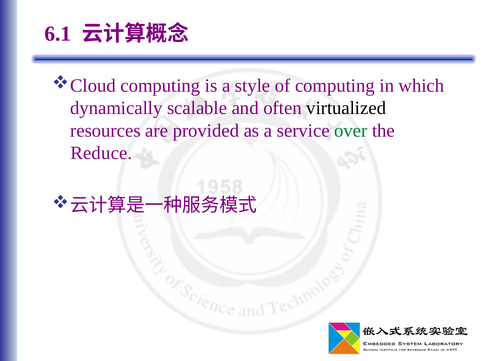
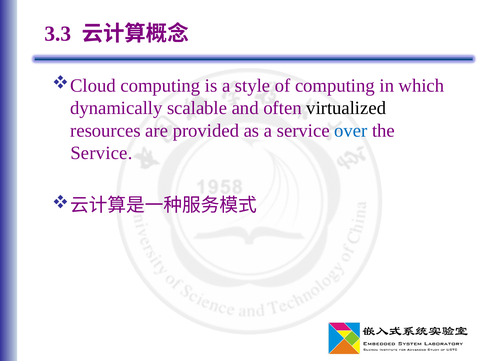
6.1: 6.1 -> 3.3 (58, 34)
over colour: green -> blue (351, 130)
Reduce: Reduce -> Service (101, 153)
